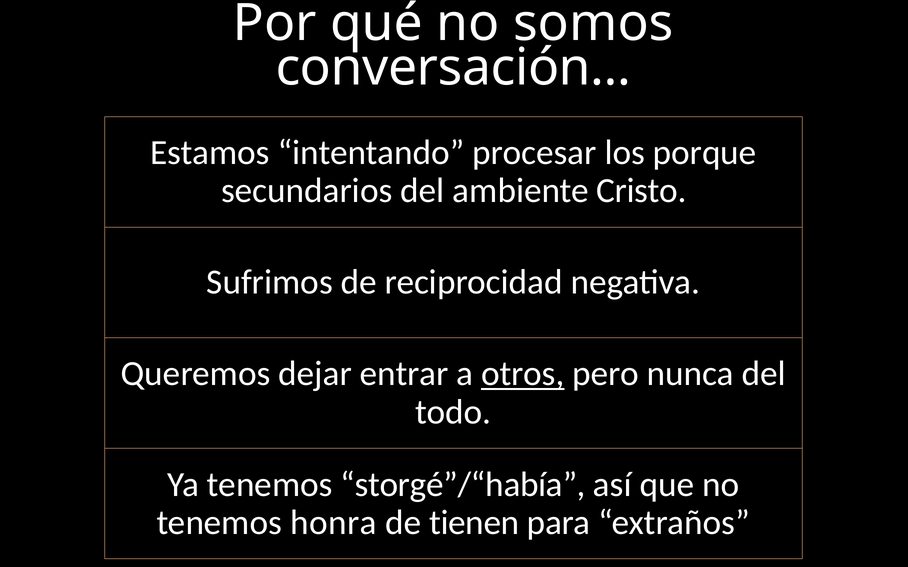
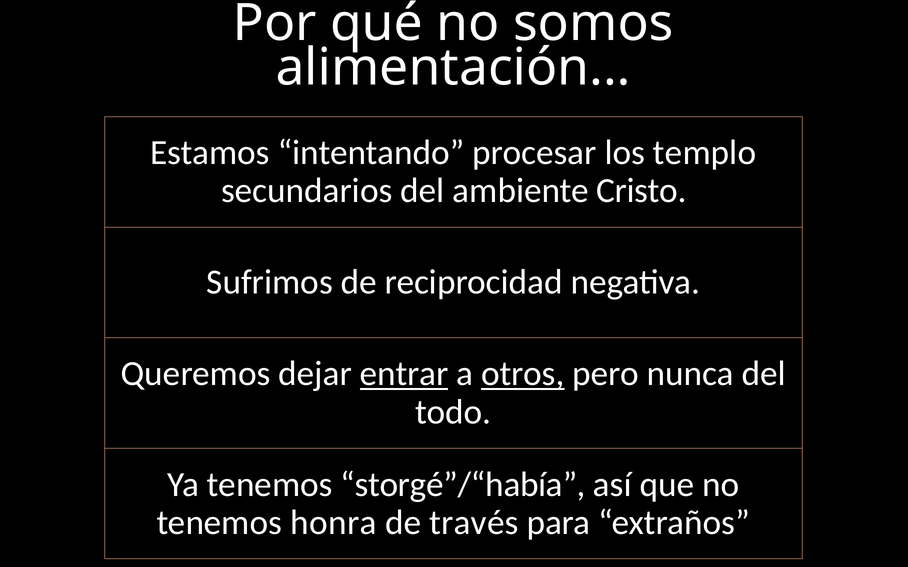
conversación: conversación -> alimentación (453, 68)
porque: porque -> templo (705, 153)
entrar underline: none -> present (404, 374)
tienen: tienen -> través (474, 523)
